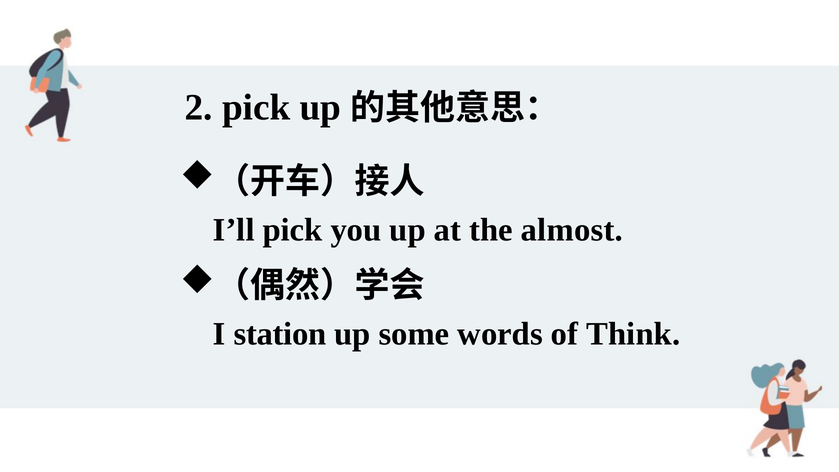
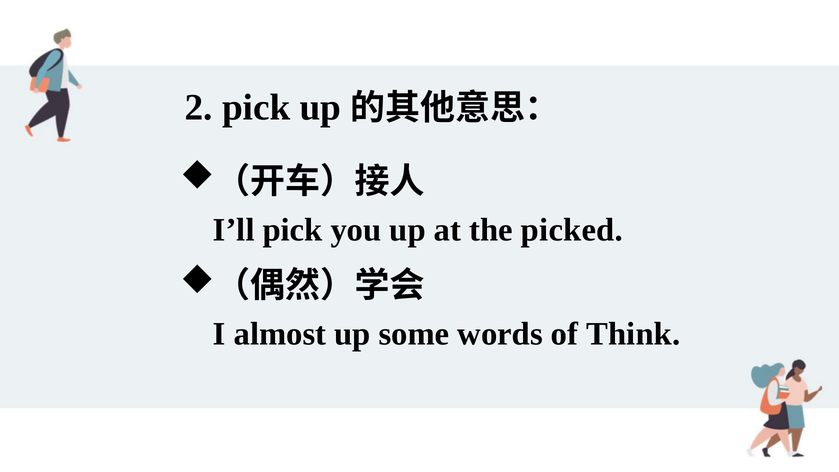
almost: almost -> picked (572, 230)
station: station -> almost (280, 334)
